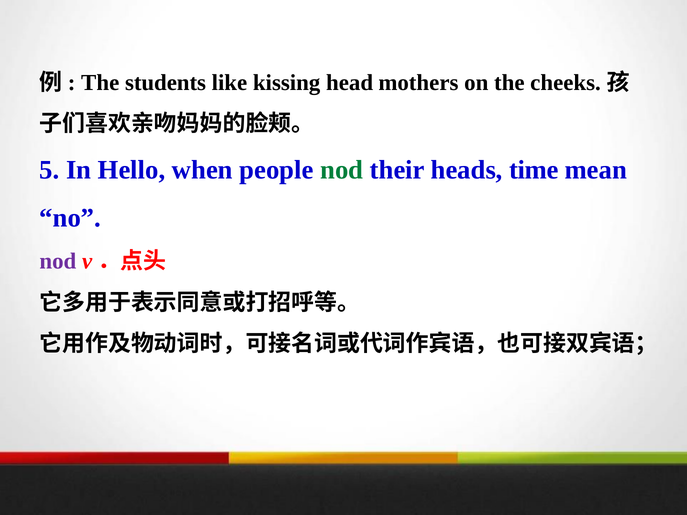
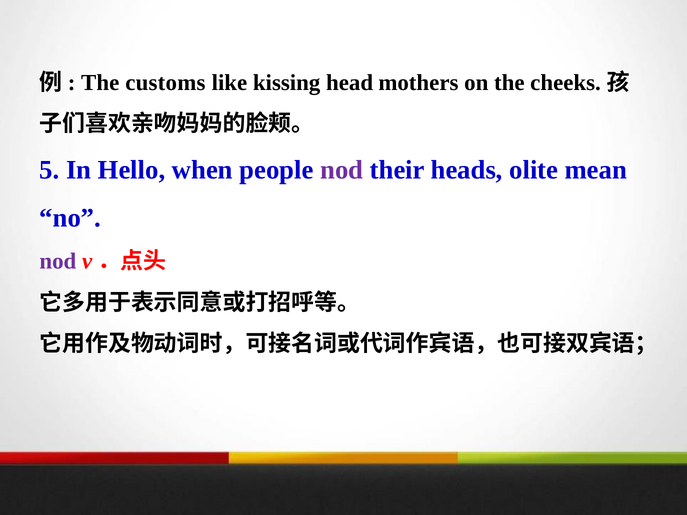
students: students -> customs (165, 83)
nod colour: green -> purple (342, 170)
time: time -> olite (534, 170)
